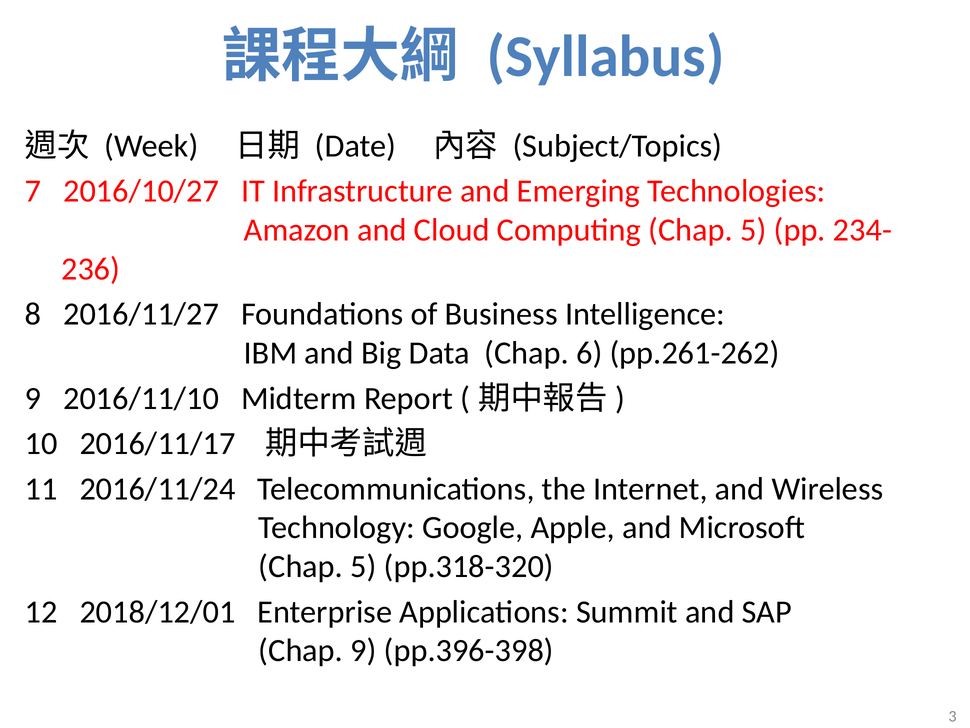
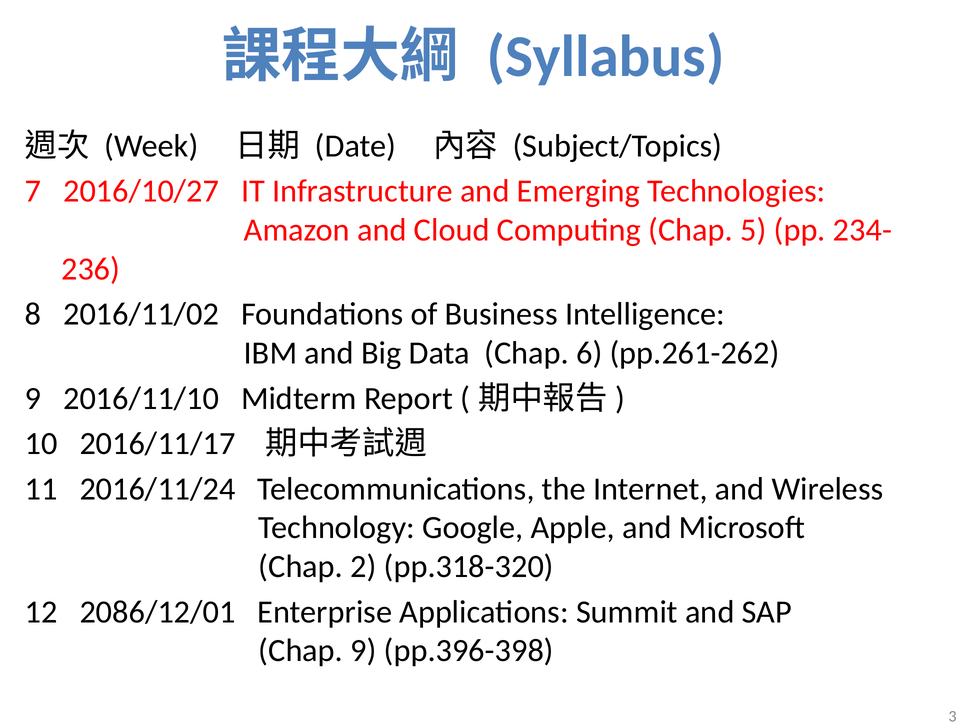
2016/11/27: 2016/11/27 -> 2016/11/02 (141, 314)
5: 5 -> 2 (363, 566)
2018/12/01: 2018/12/01 -> 2086/12/01 (158, 611)
